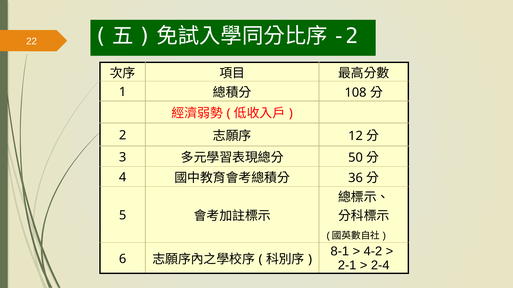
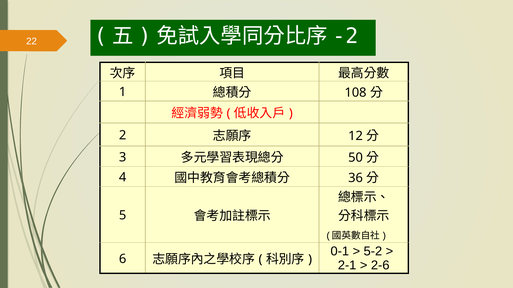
8-1: 8-1 -> 0-1 (340, 252)
4-2: 4-2 -> 5-2 (373, 252)
2-4: 2-4 -> 2-6 (380, 266)
